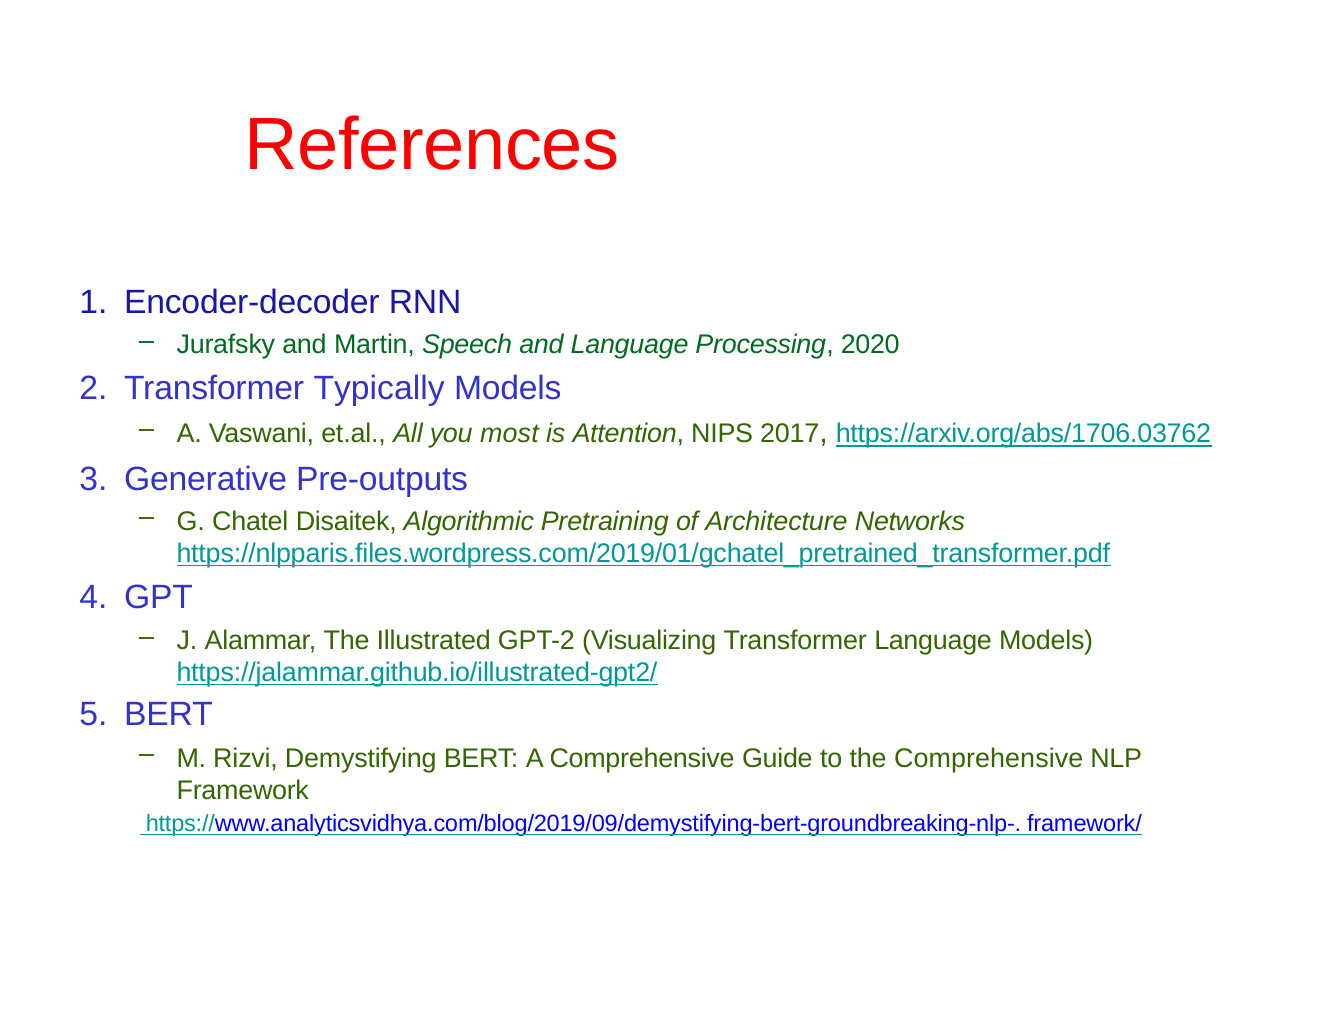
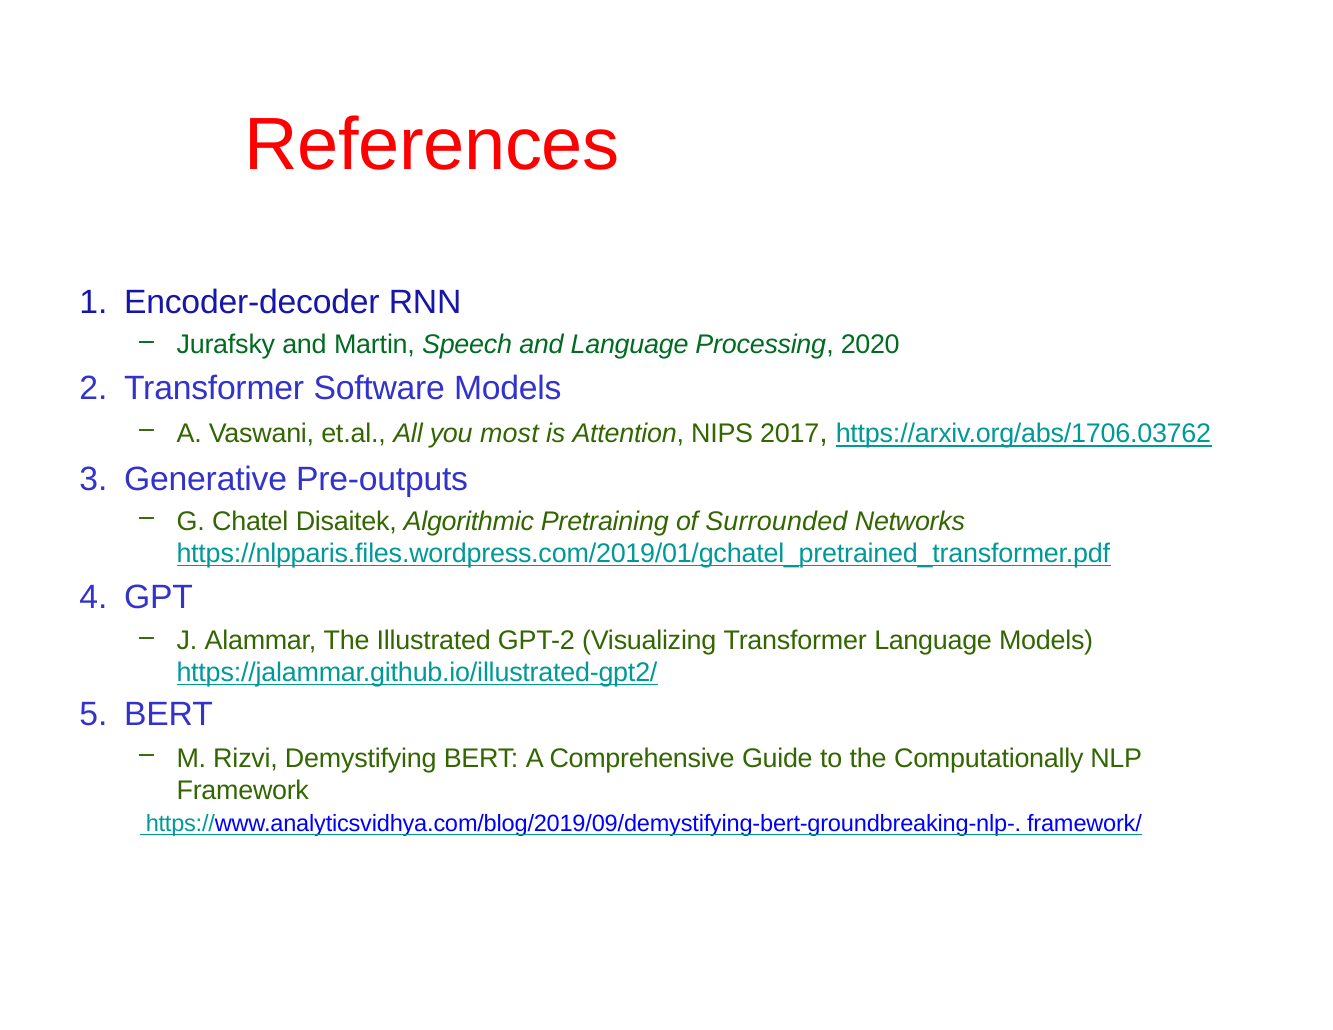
Typically: Typically -> Software (379, 388)
Architecture: Architecture -> Surrounded (776, 522)
the Comprehensive: Comprehensive -> Computationally (989, 758)
